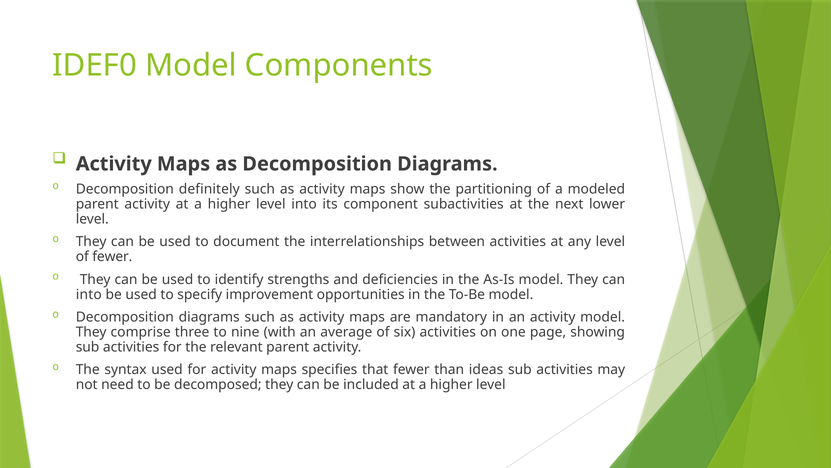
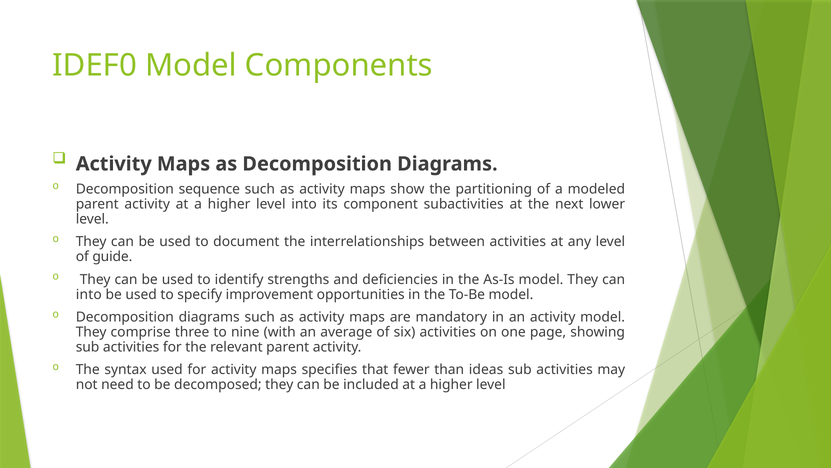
definitely: definitely -> sequence (209, 189)
of fewer: fewer -> guide (112, 256)
